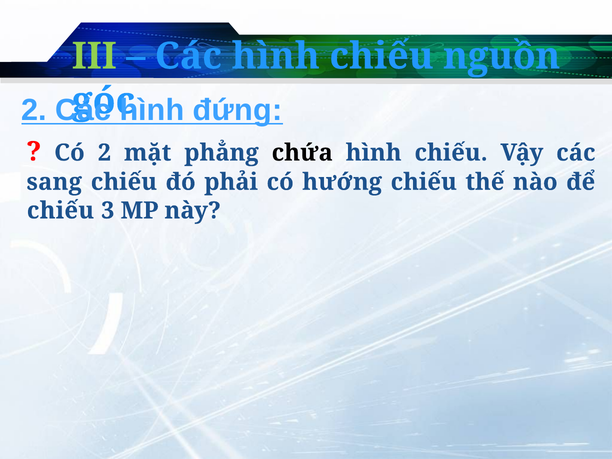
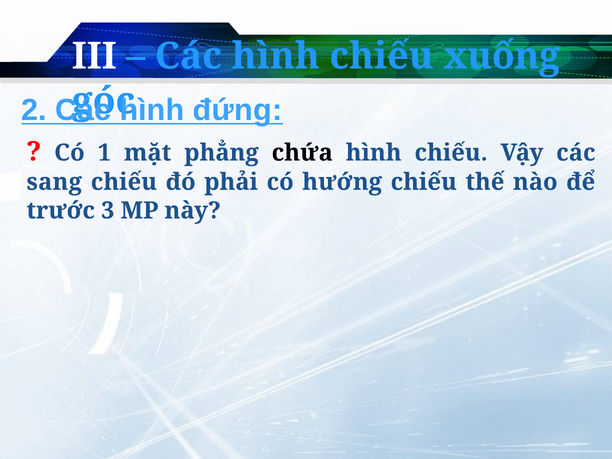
III colour: light green -> white (94, 56)
nguồn: nguồn -> xuống (502, 56)
Có 2: 2 -> 1 (104, 153)
chiếu: chiếu -> trước (61, 211)
